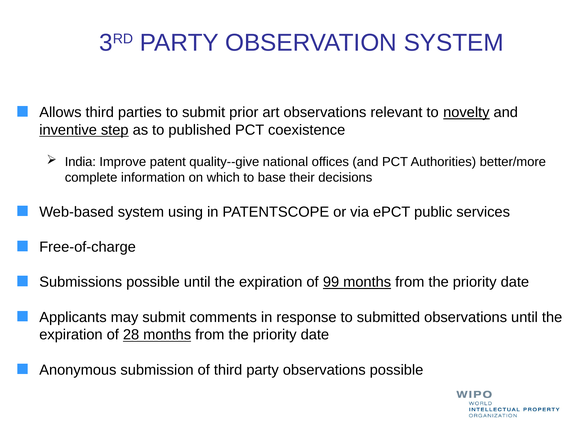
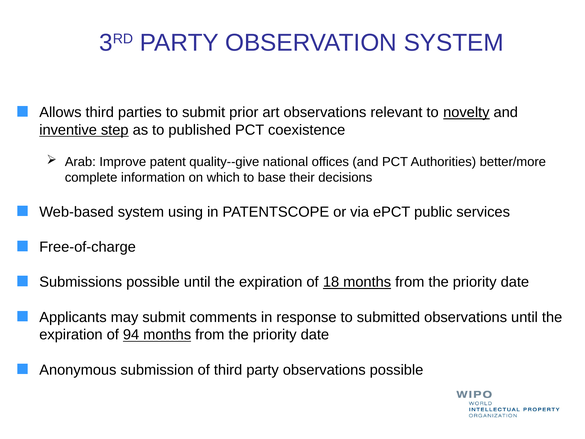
India: India -> Arab (80, 162)
99: 99 -> 18 (331, 282)
28: 28 -> 94 (131, 335)
